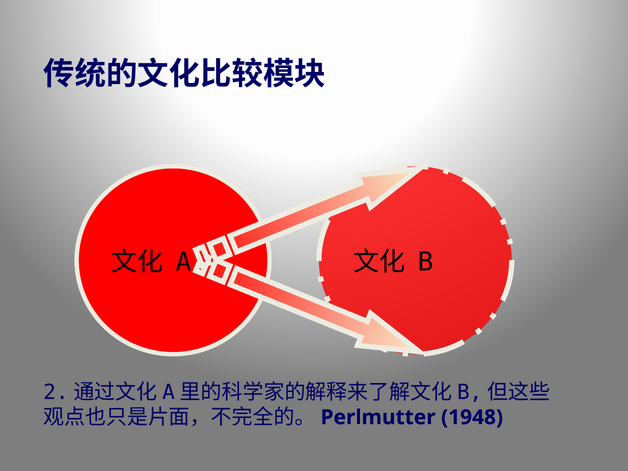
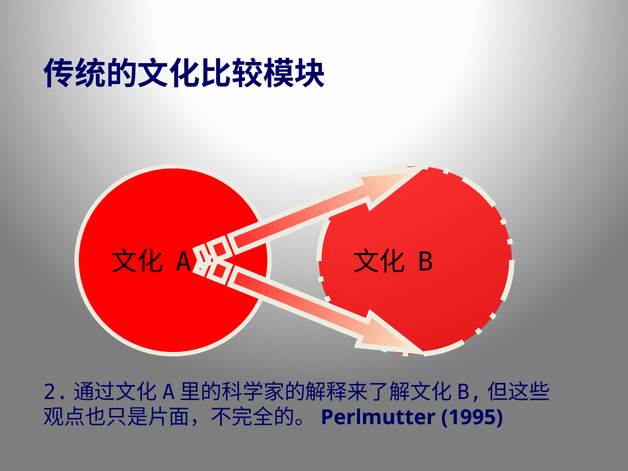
1948: 1948 -> 1995 (472, 417)
